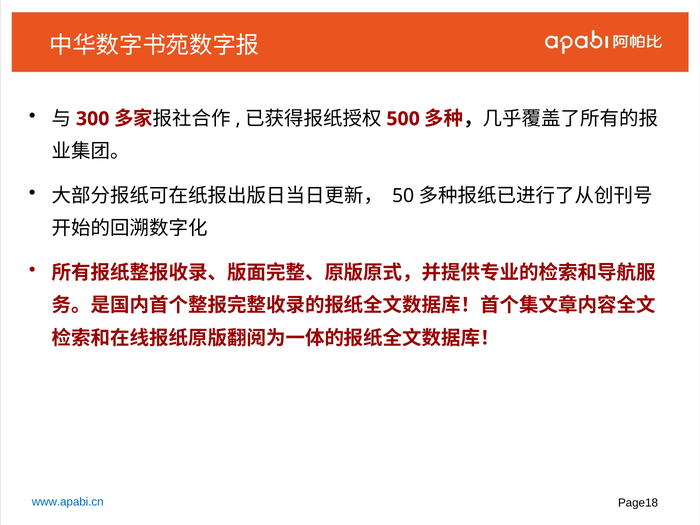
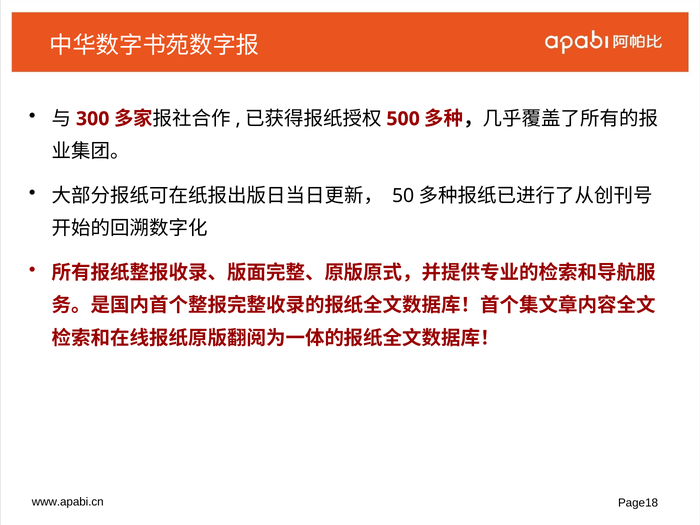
www.apabi.cn colour: blue -> black (68, 502)
